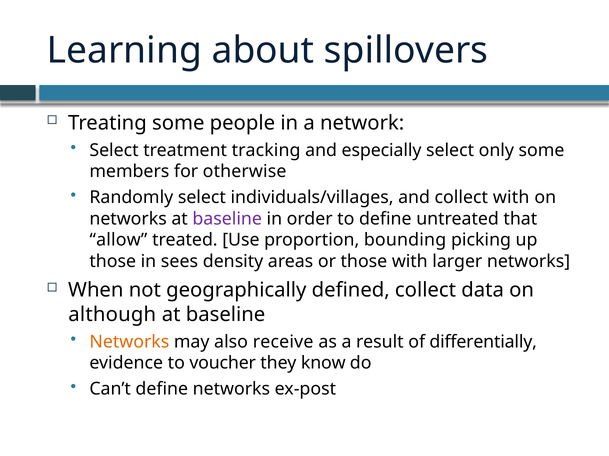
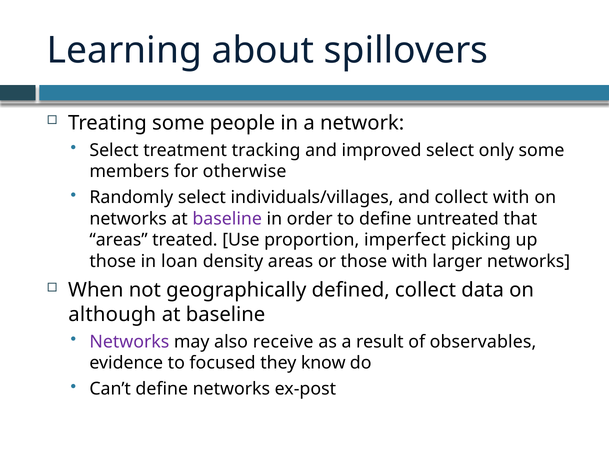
especially: especially -> improved (382, 150)
allow: allow -> areas (119, 240)
bounding: bounding -> imperfect (405, 240)
sees: sees -> loan (179, 262)
Networks colour: orange -> purple (129, 342)
differentially: differentially -> observables (483, 342)
voucher: voucher -> focused (223, 364)
